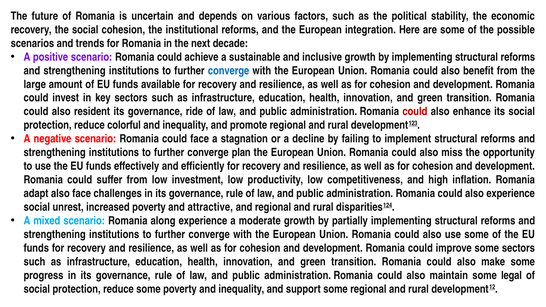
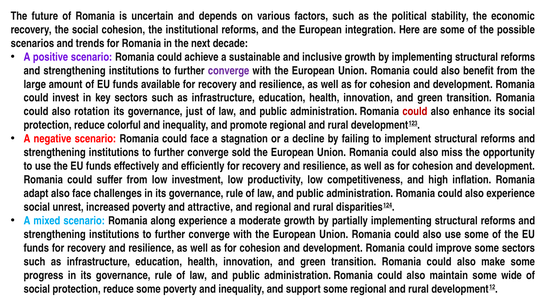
converge colour: blue -> purple (229, 71)
resident: resident -> rotation (92, 112)
ride: ride -> just (194, 112)
plan: plan -> sold (241, 153)
legal: legal -> wide (511, 275)
